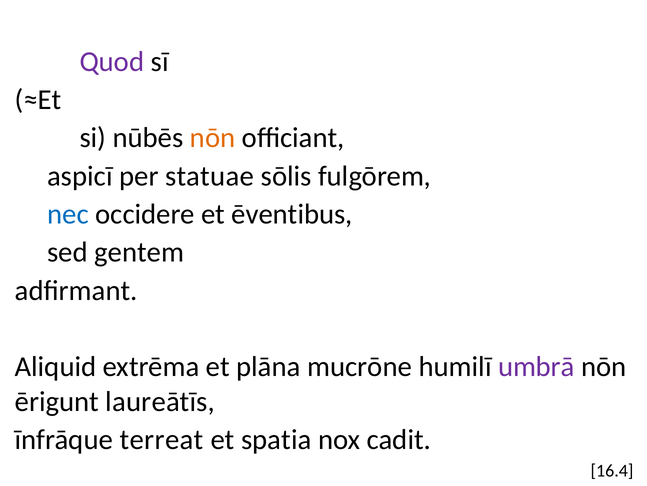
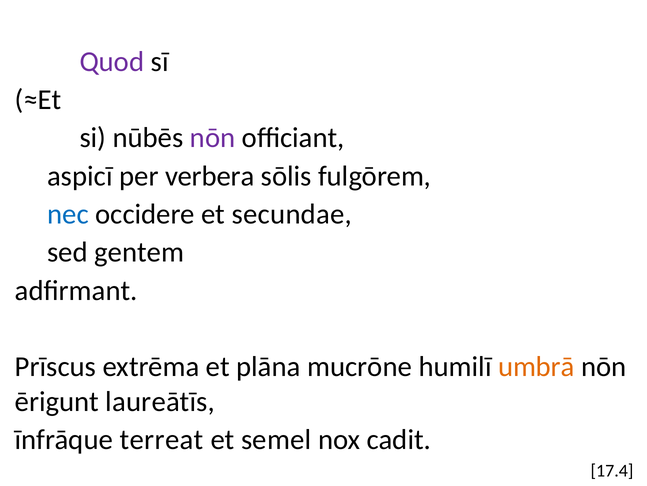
nōn colour: orange -> purple (213, 138)
statuae: statuae -> verbera (210, 176)
ēventibus: ēventibus -> secundae (292, 214)
Aliquid: Aliquid -> Prīscus (55, 366)
umbrā colour: purple -> orange (536, 366)
spatia: spatia -> semel (276, 439)
16.4: 16.4 -> 17.4 (612, 470)
